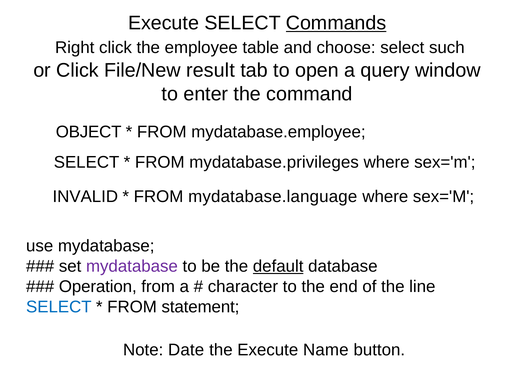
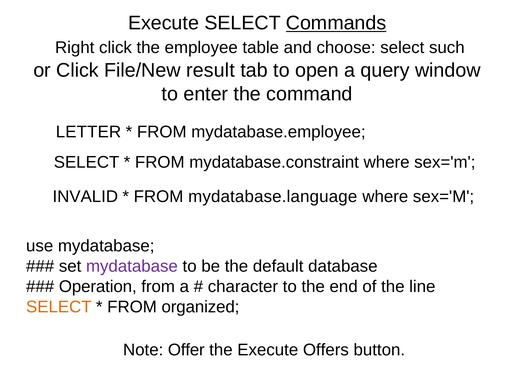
OBJECT: OBJECT -> LETTER (88, 132)
mydatabase.privileges: mydatabase.privileges -> mydatabase.constraint (274, 162)
default underline: present -> none (278, 266)
SELECT colour: blue -> orange (59, 306)
statement: statement -> organized (200, 306)
Date: Date -> Offer (186, 349)
Name: Name -> Offers (326, 349)
